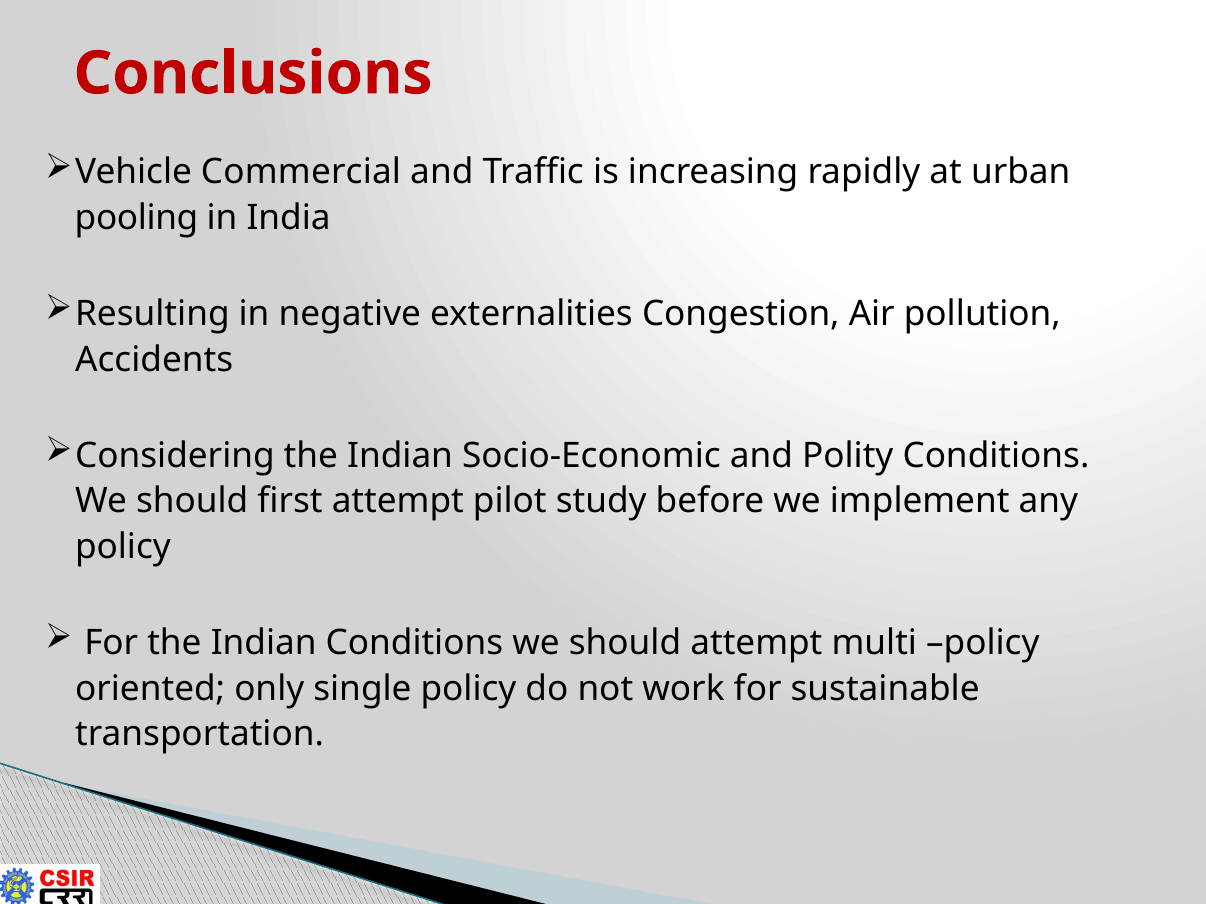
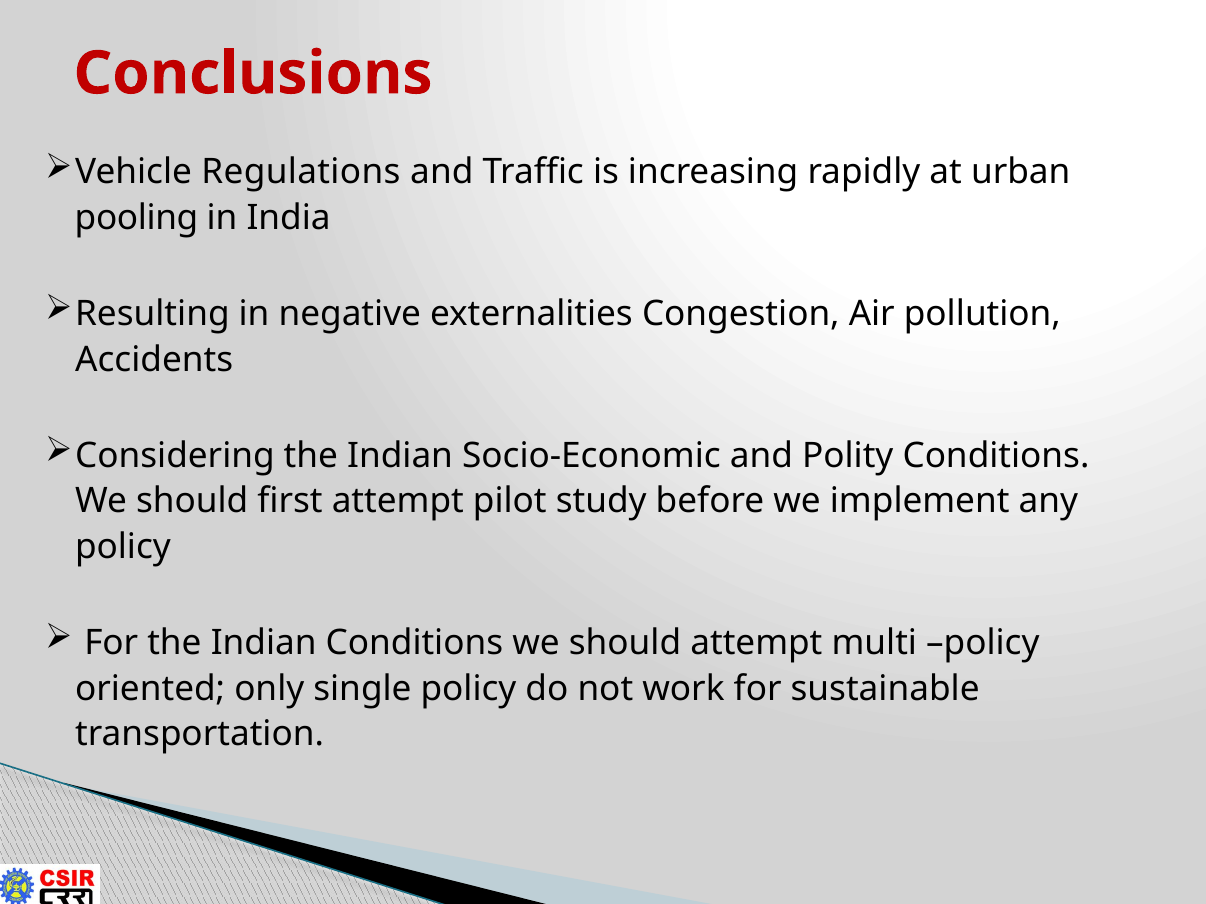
Commercial: Commercial -> Regulations (301, 172)
